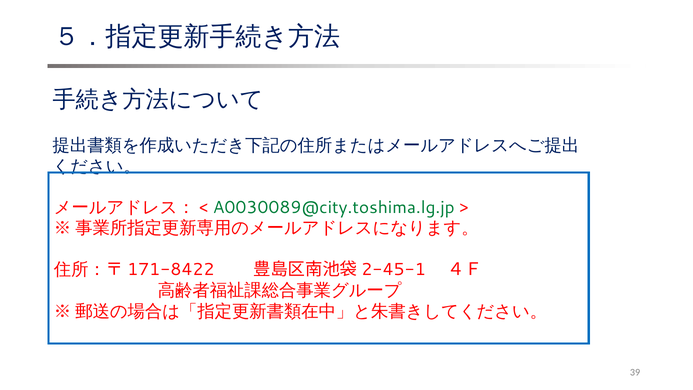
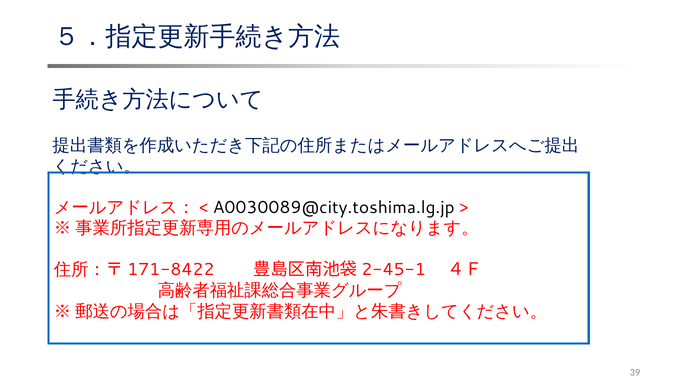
A0030089@city.toshima.lg.jp colour: green -> black (334, 207)
